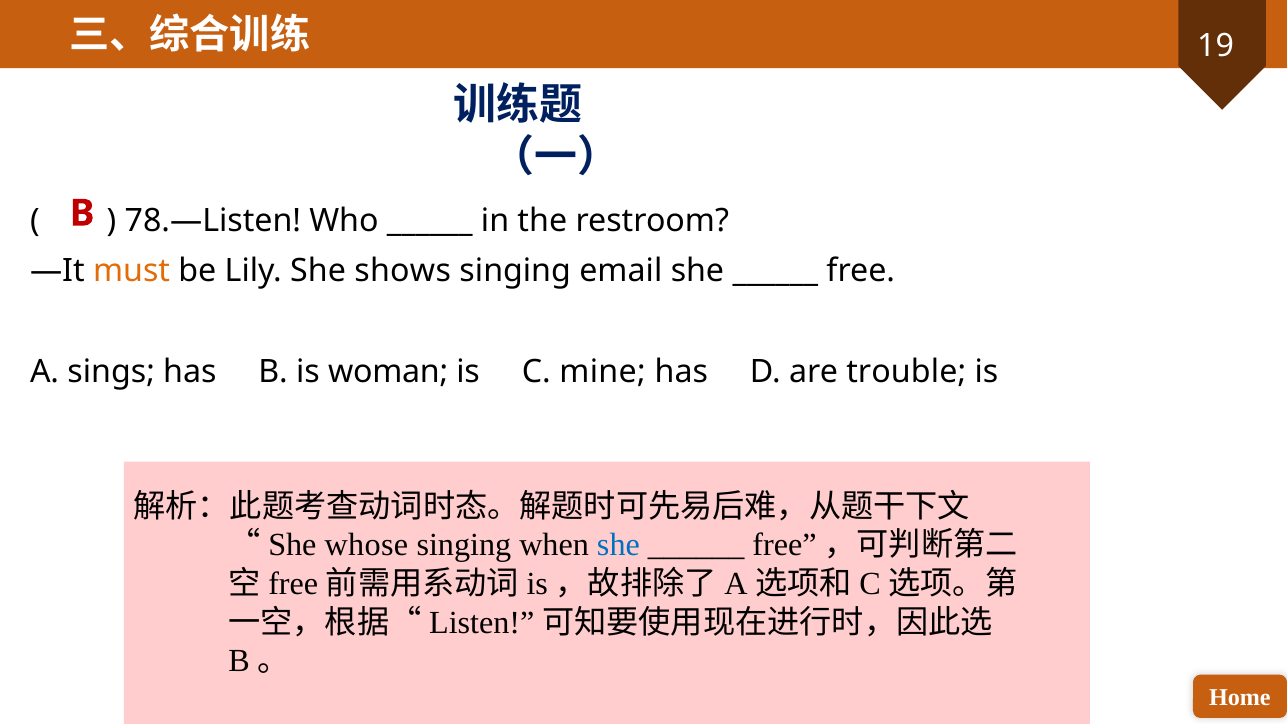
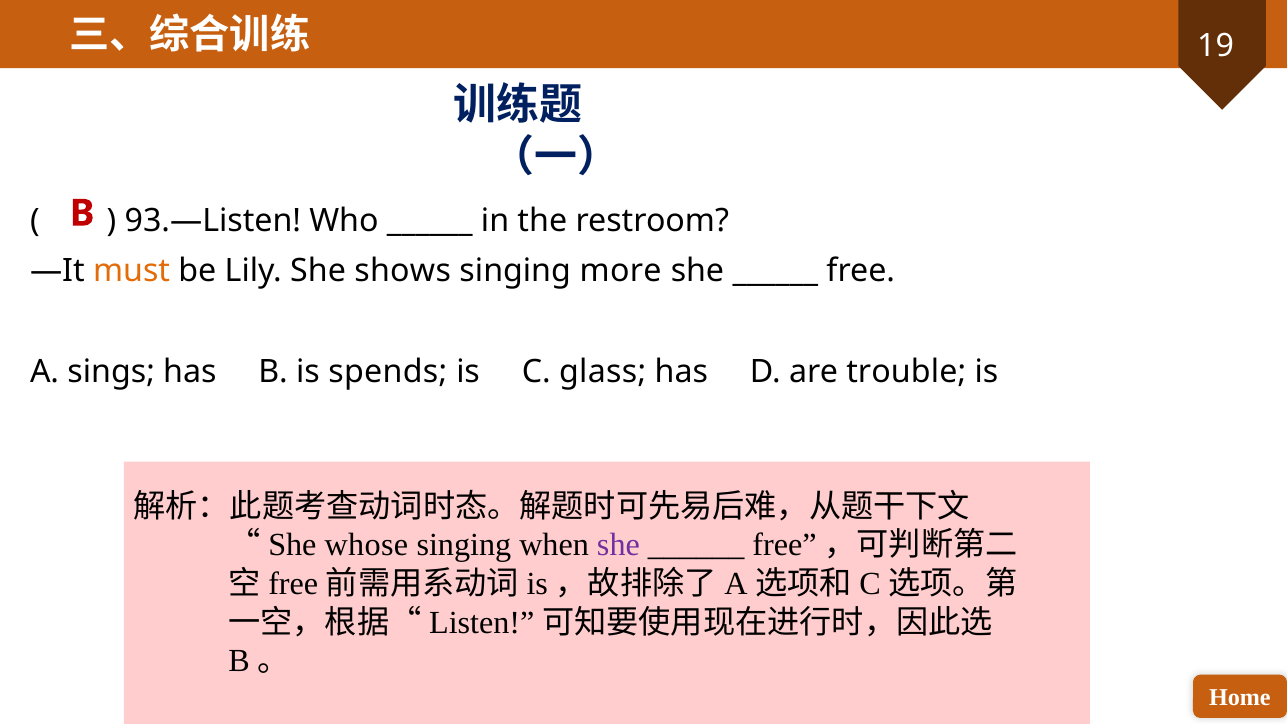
78.—Listen: 78.—Listen -> 93.—Listen (213, 221)
email: email -> more (621, 271)
woman: woman -> spends (388, 372)
mine: mine -> glass (603, 372)
she colour: blue -> purple (618, 545)
